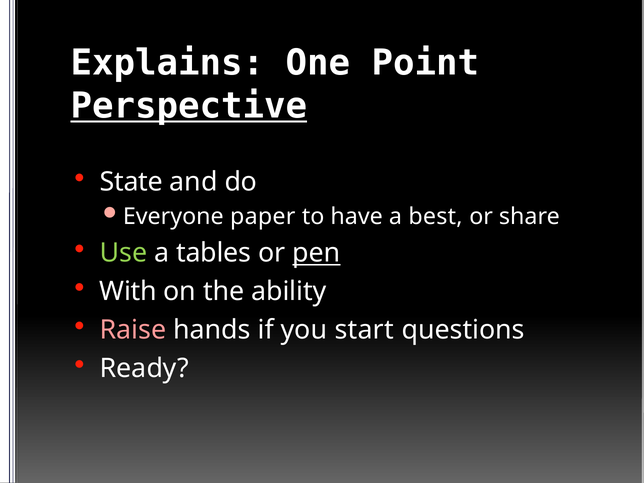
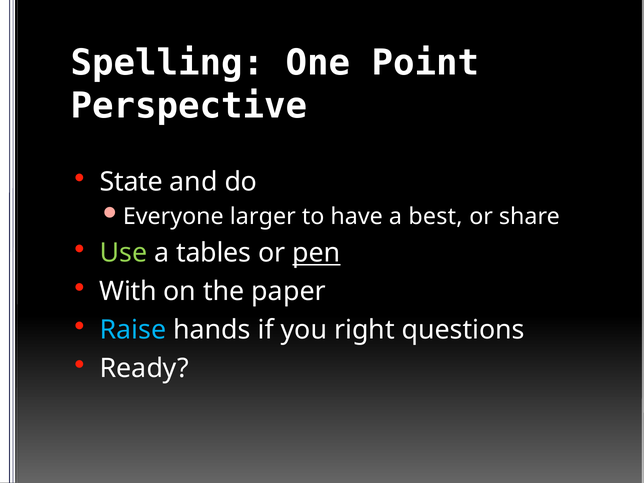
Explains: Explains -> Spelling (167, 63)
Perspective underline: present -> none (189, 106)
paper: paper -> larger (263, 217)
ability: ability -> paper (289, 292)
Raise colour: pink -> light blue (133, 330)
start: start -> right (364, 330)
